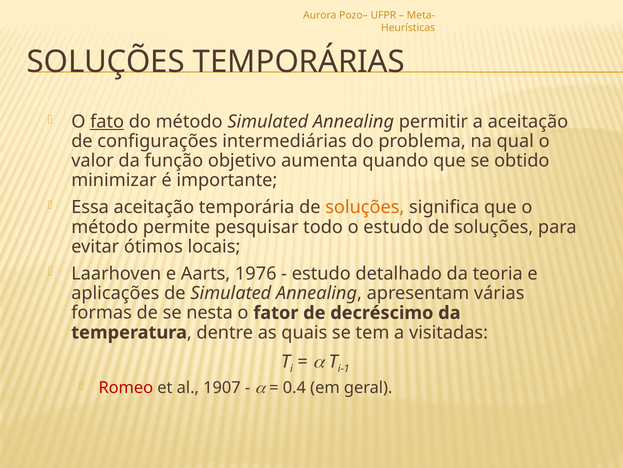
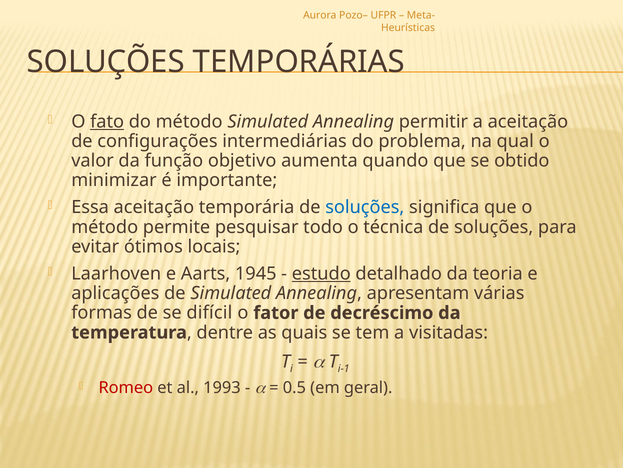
soluções colour: orange -> blue (365, 207)
o estudo: estudo -> técnica (393, 227)
1976: 1976 -> 1945 (256, 273)
estudo underline: none -> present (321, 273)
nesta: nesta -> difícil (209, 312)
1907: 1907 -> 1993 (222, 387)
0.4: 0.4 -> 0.5 (294, 387)
